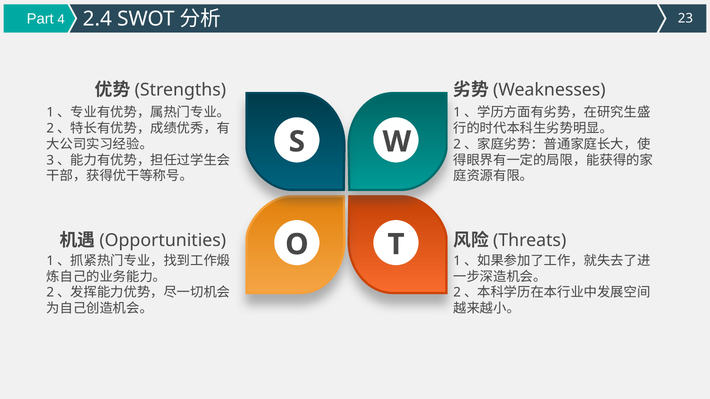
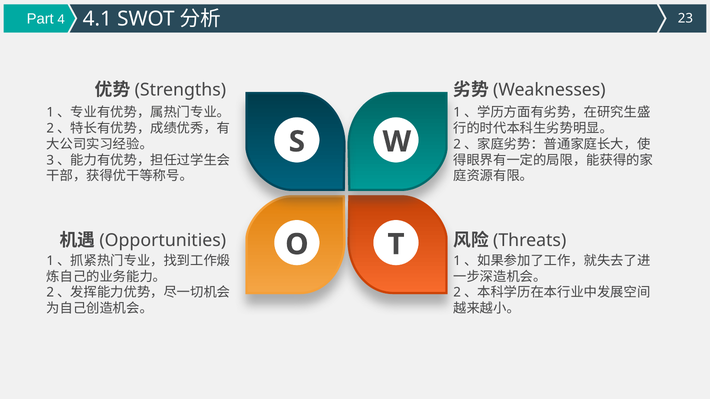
2.4: 2.4 -> 4.1 (97, 19)
